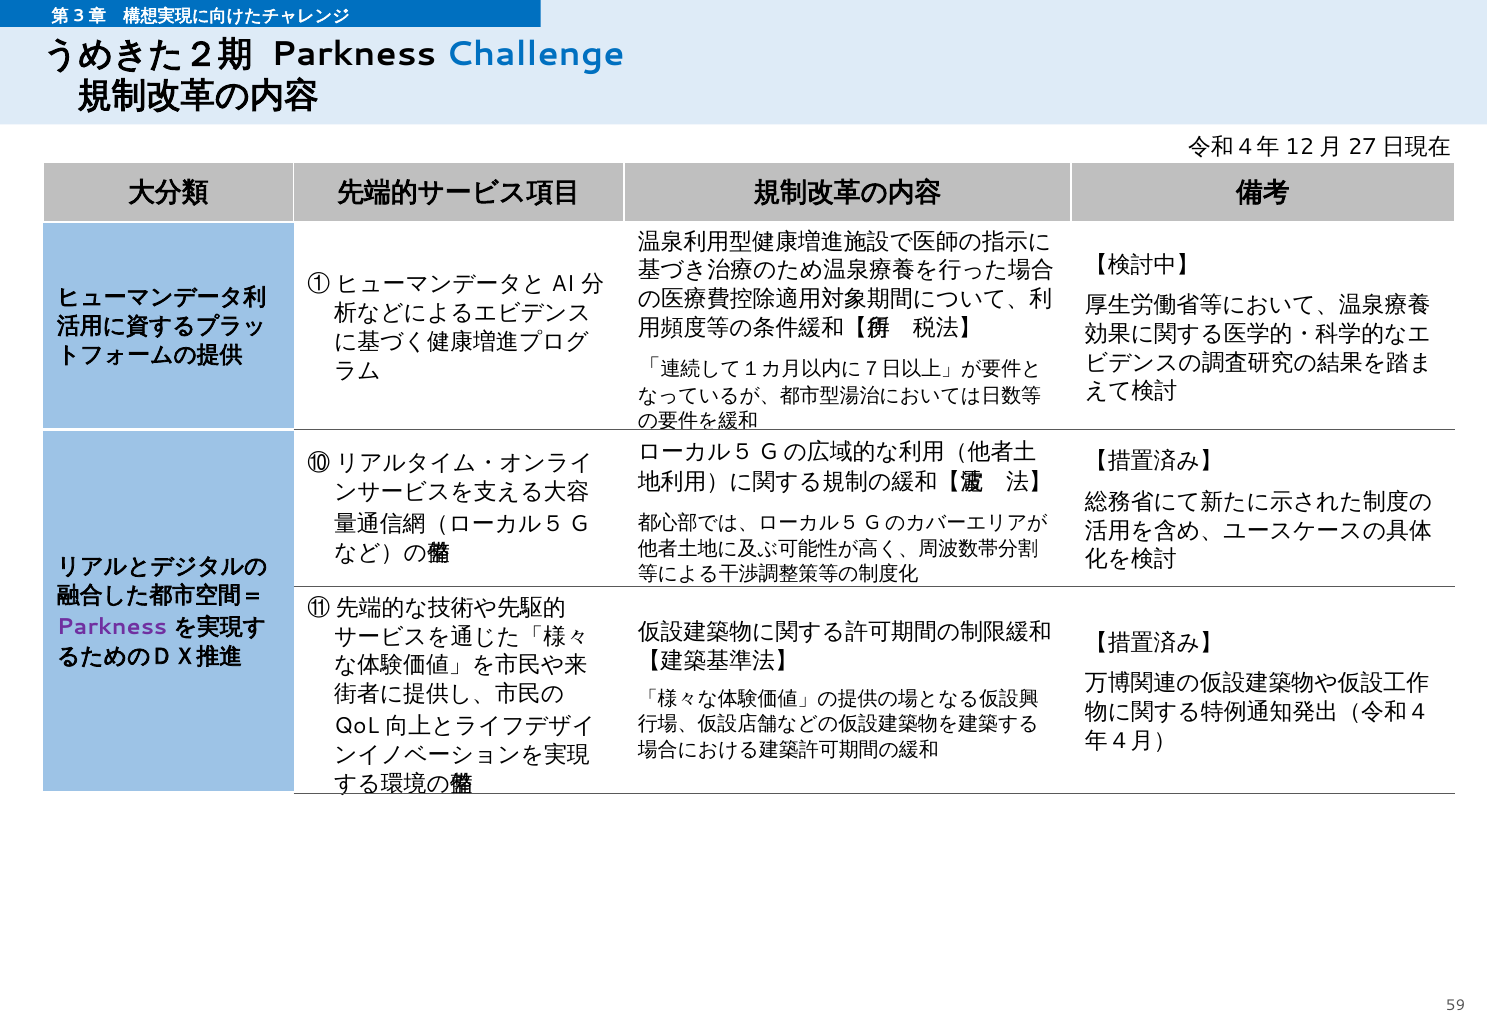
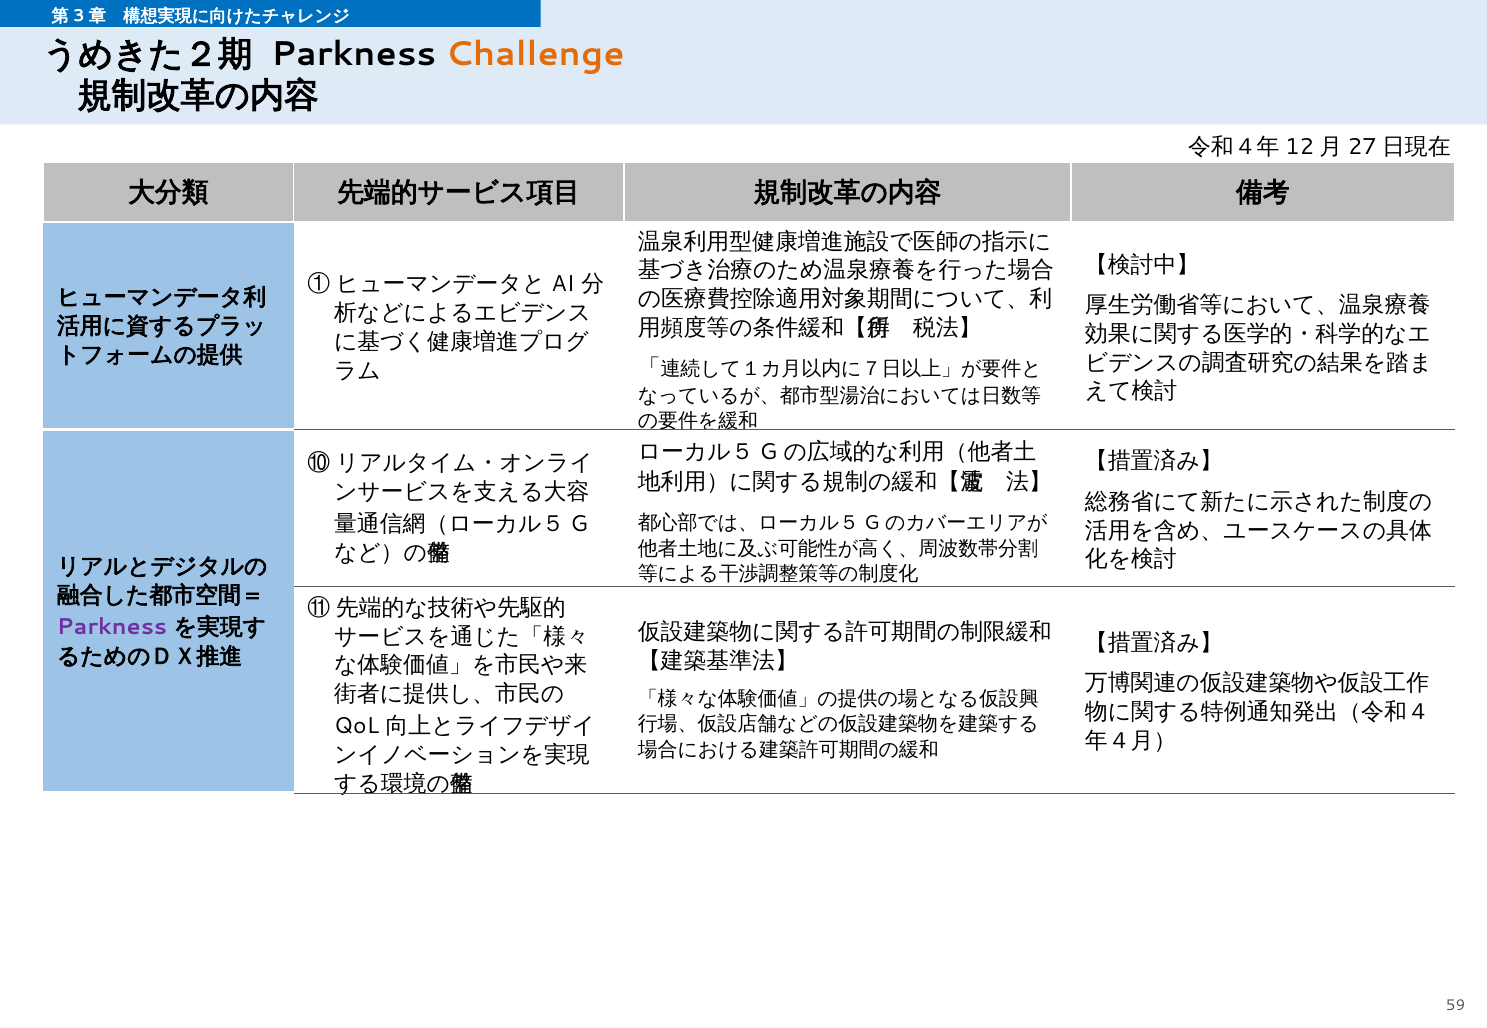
Challenge colour: blue -> orange (535, 54)
